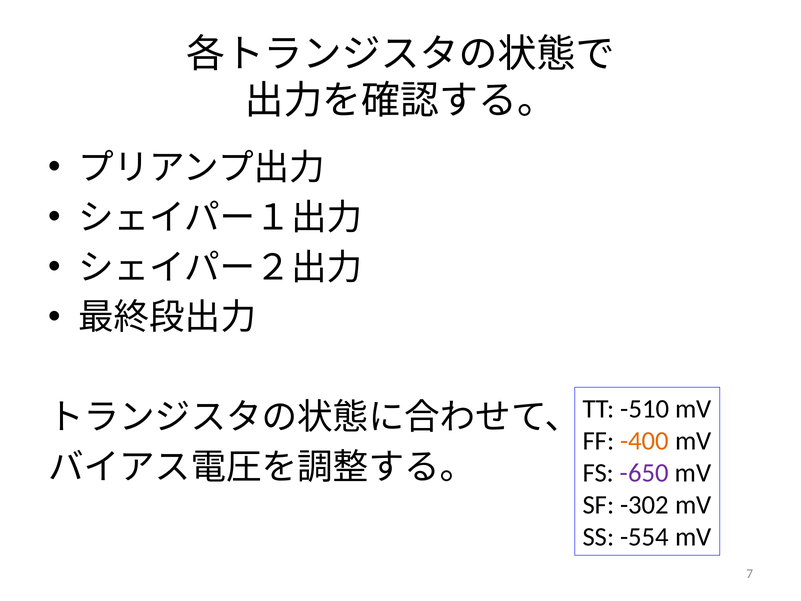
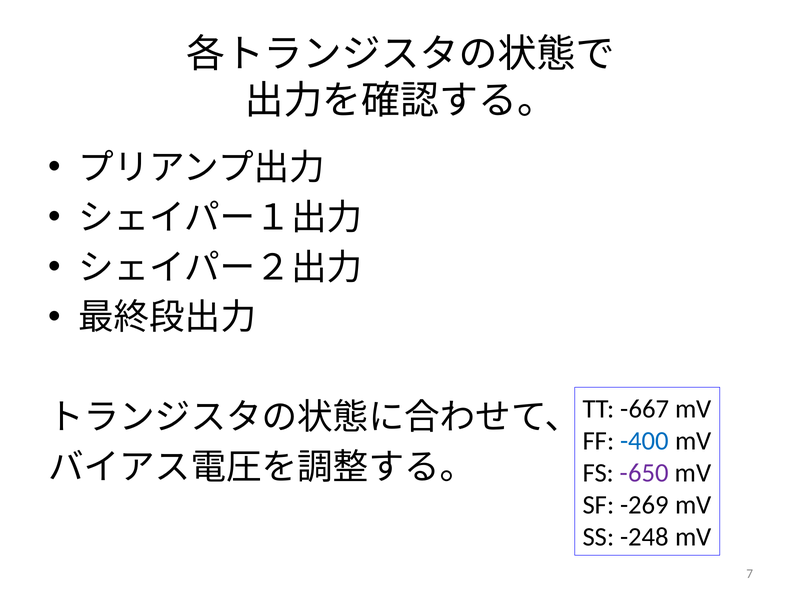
-510: -510 -> -667 (645, 409)
-400 colour: orange -> blue (645, 441)
-302: -302 -> -269 (645, 505)
-554: -554 -> -248 (645, 537)
